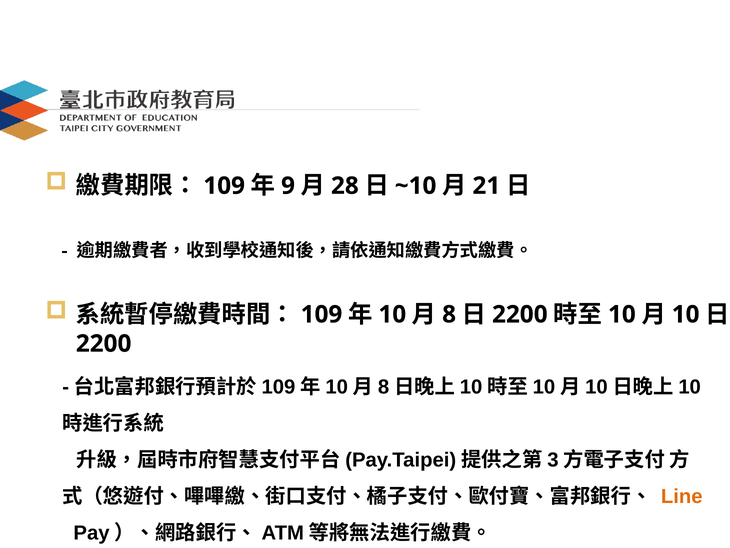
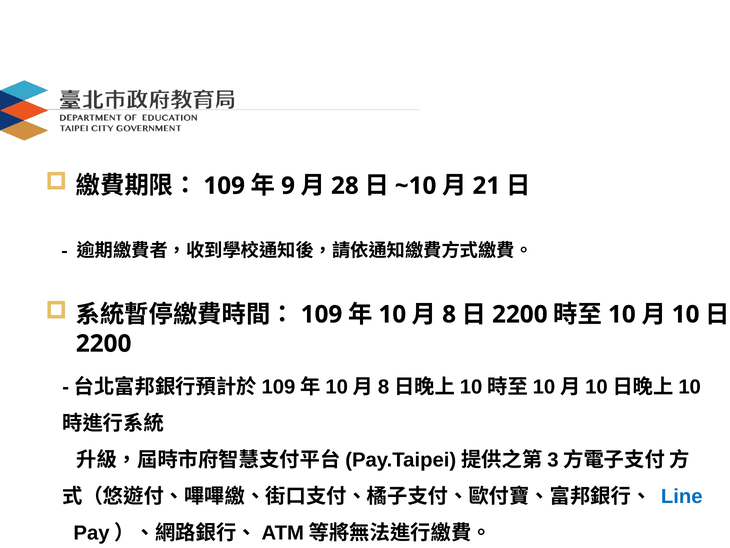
Line colour: orange -> blue (682, 496)
